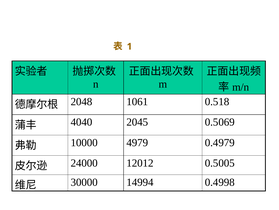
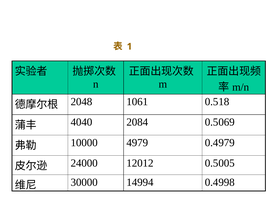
2045: 2045 -> 2084 (137, 122)
